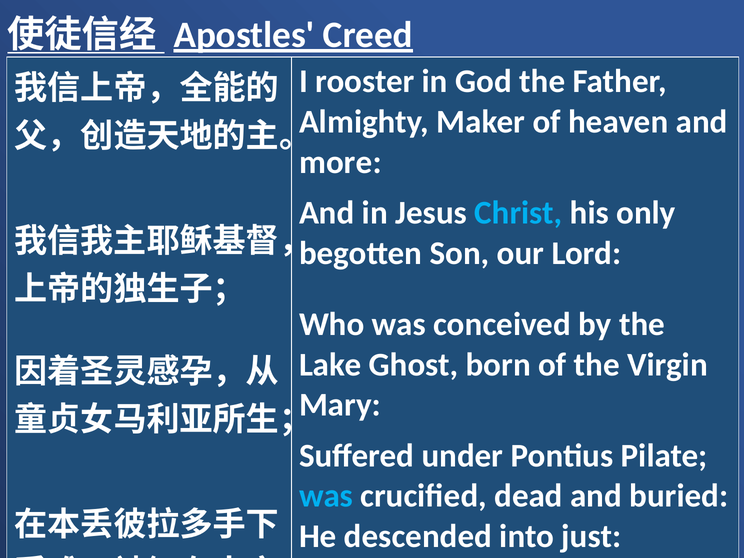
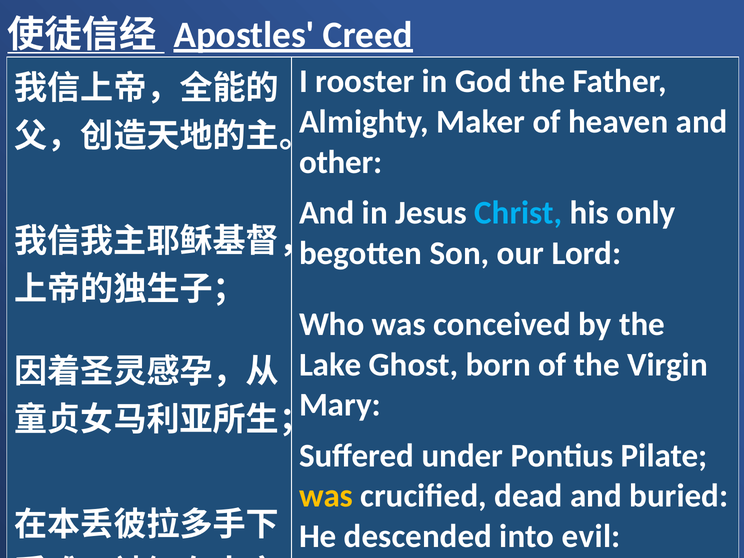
more: more -> other (341, 162)
was colour: light blue -> yellow (326, 496)
just: just -> evil (591, 536)
